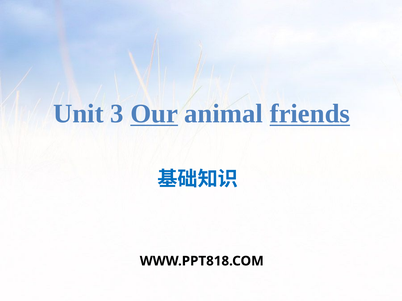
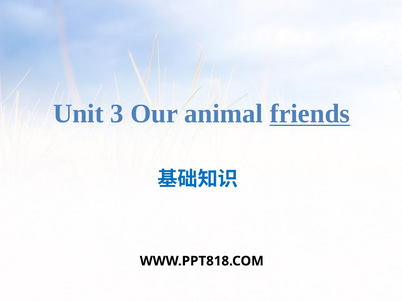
Our underline: present -> none (154, 114)
